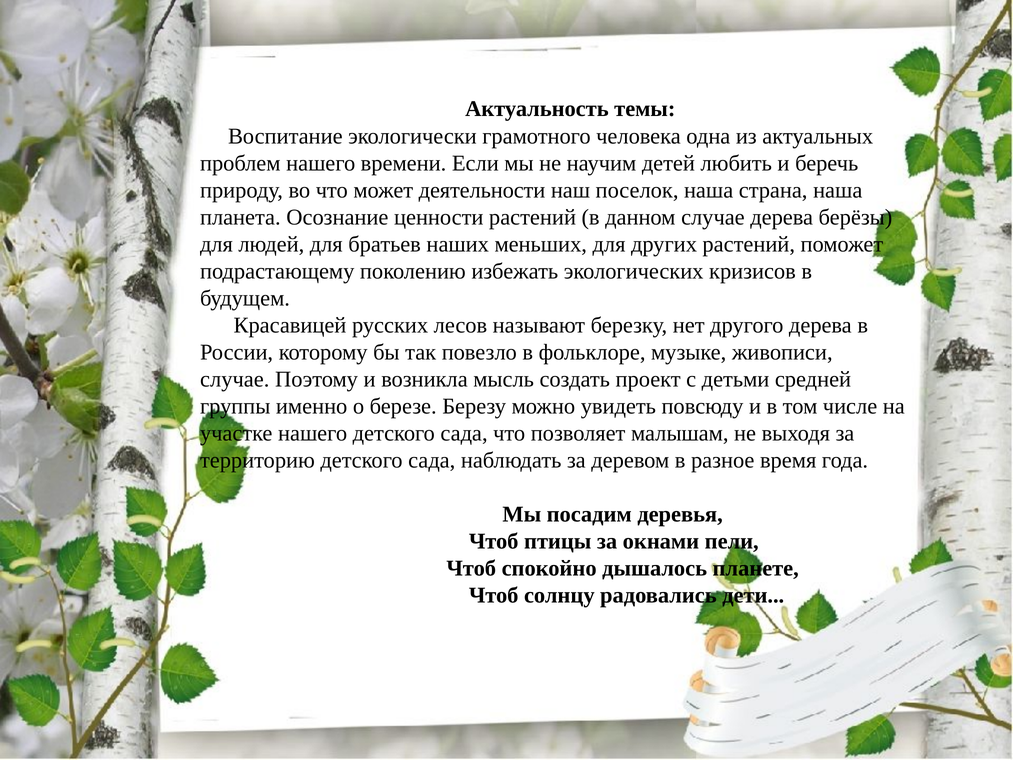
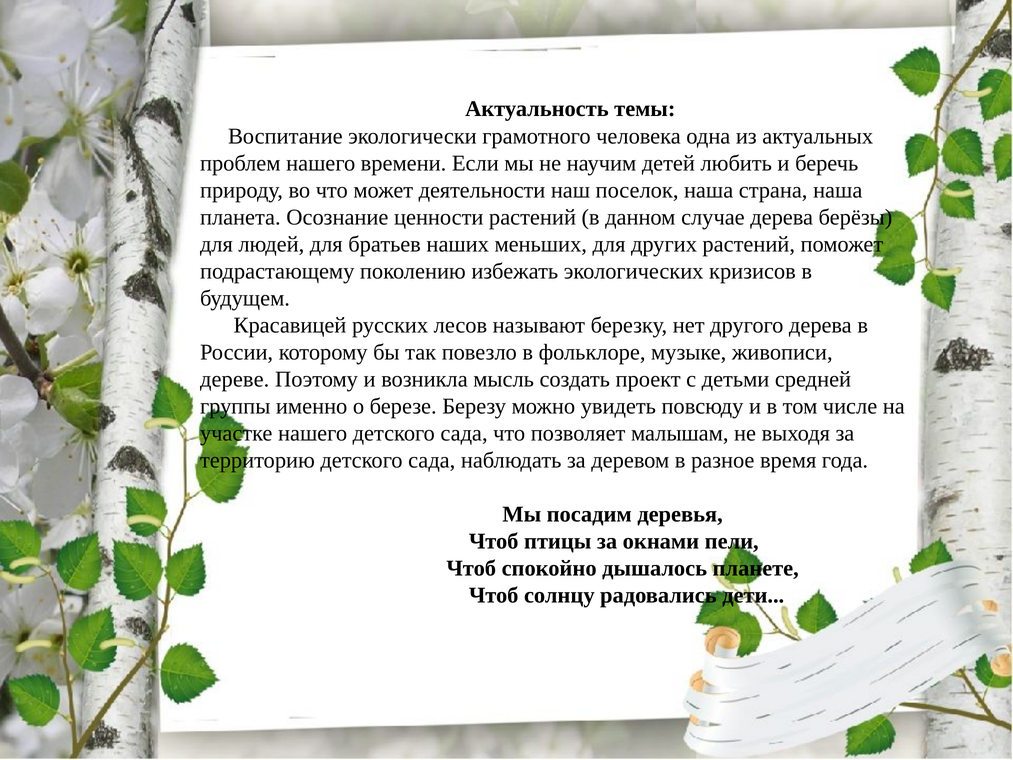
случае: случае -> дереве (235, 379)
